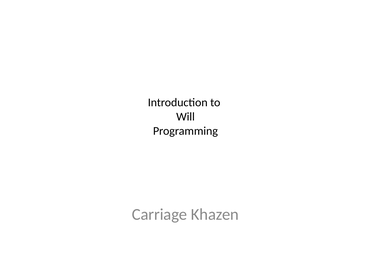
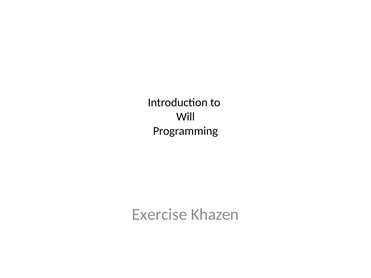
Carriage: Carriage -> Exercise (159, 215)
